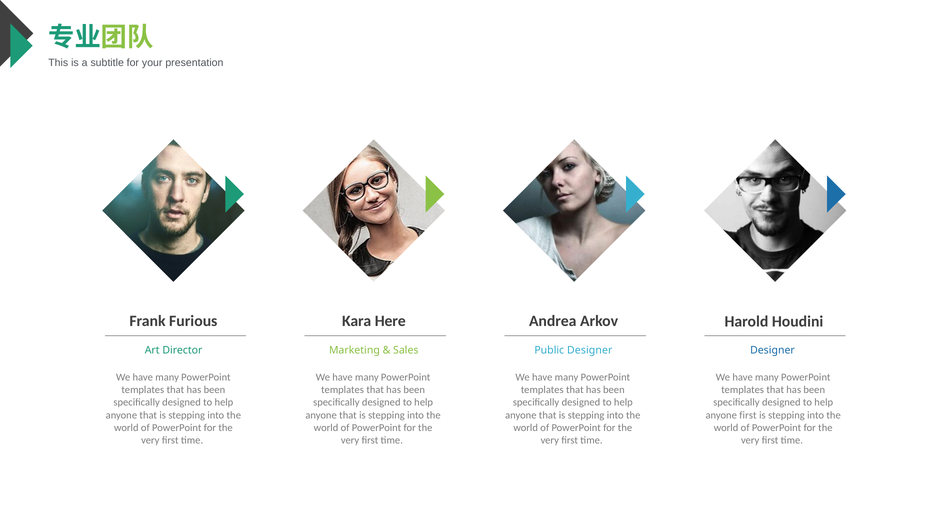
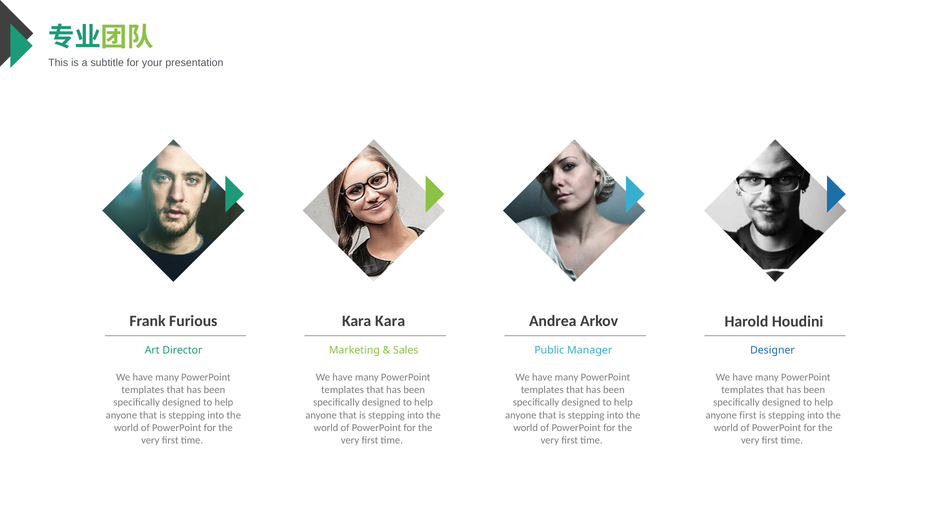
Kara Here: Here -> Kara (390, 321)
Public Designer: Designer -> Manager (590, 350)
